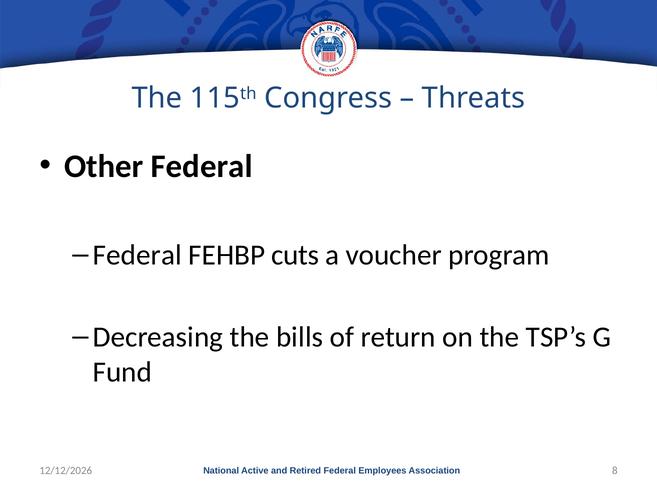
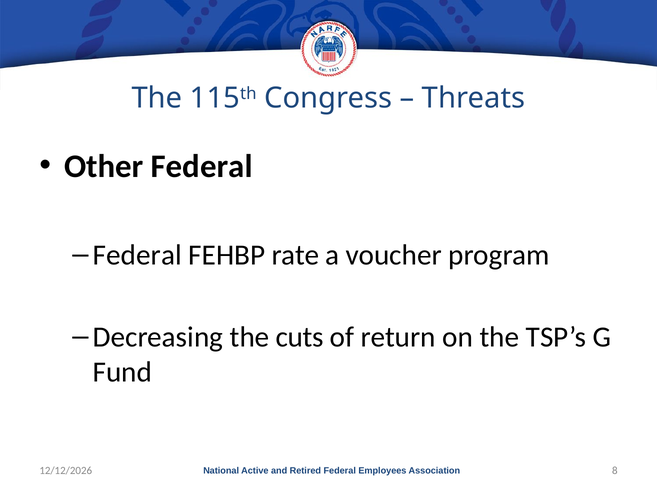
cuts: cuts -> rate (295, 255)
bills: bills -> cuts (300, 337)
